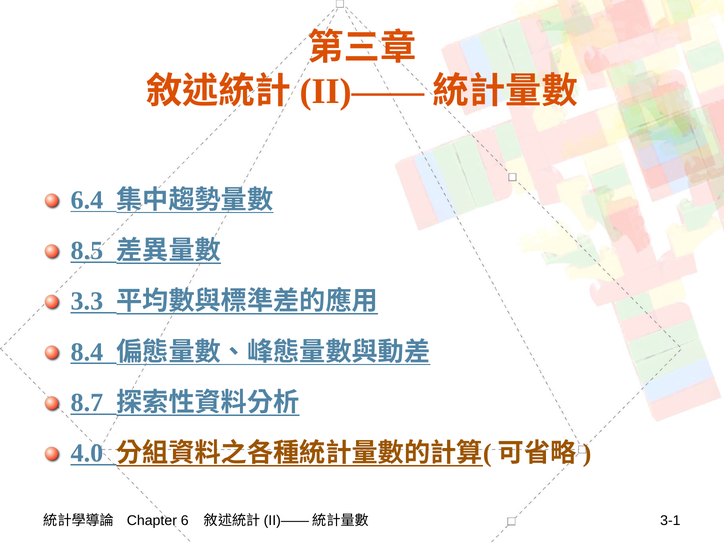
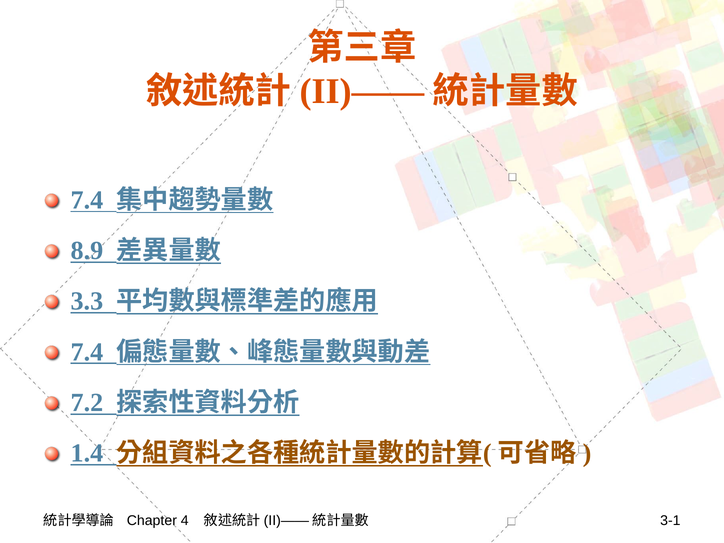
6.4: 6.4 -> 7.4 (87, 200)
8.5: 8.5 -> 8.9 (87, 251)
8.4: 8.4 -> 7.4 (87, 352)
8.7: 8.7 -> 7.2 (87, 403)
4.0: 4.0 -> 1.4 (87, 453)
6: 6 -> 4 (185, 521)
